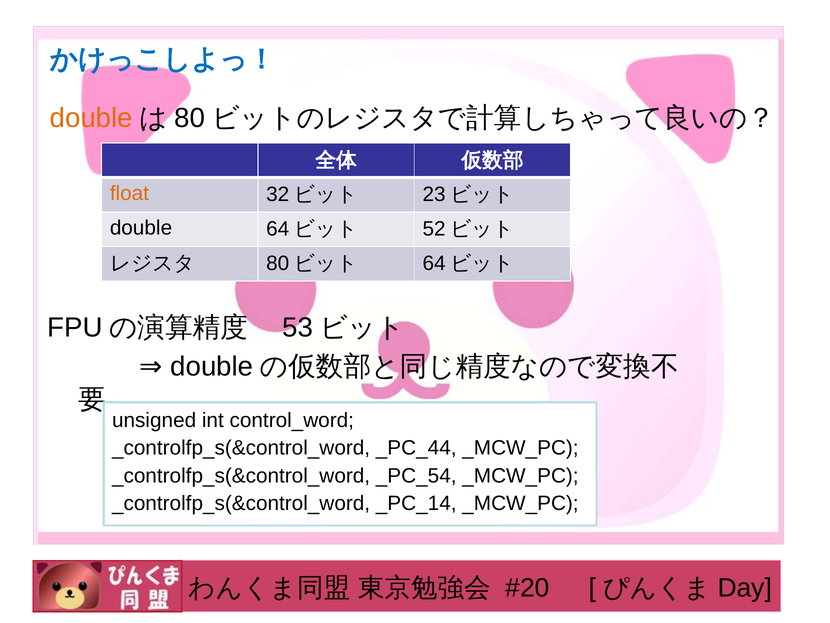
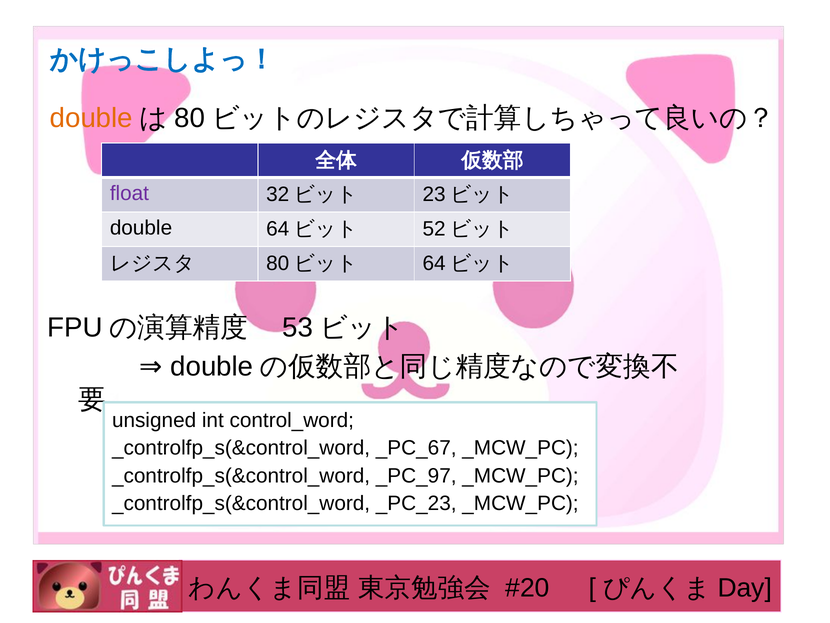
float colour: orange -> purple (129, 193)
_PC_44: _PC_44 -> _PC_67 (416, 448)
_PC_54: _PC_54 -> _PC_97 (416, 475)
_PC_14: _PC_14 -> _PC_23 (416, 503)
